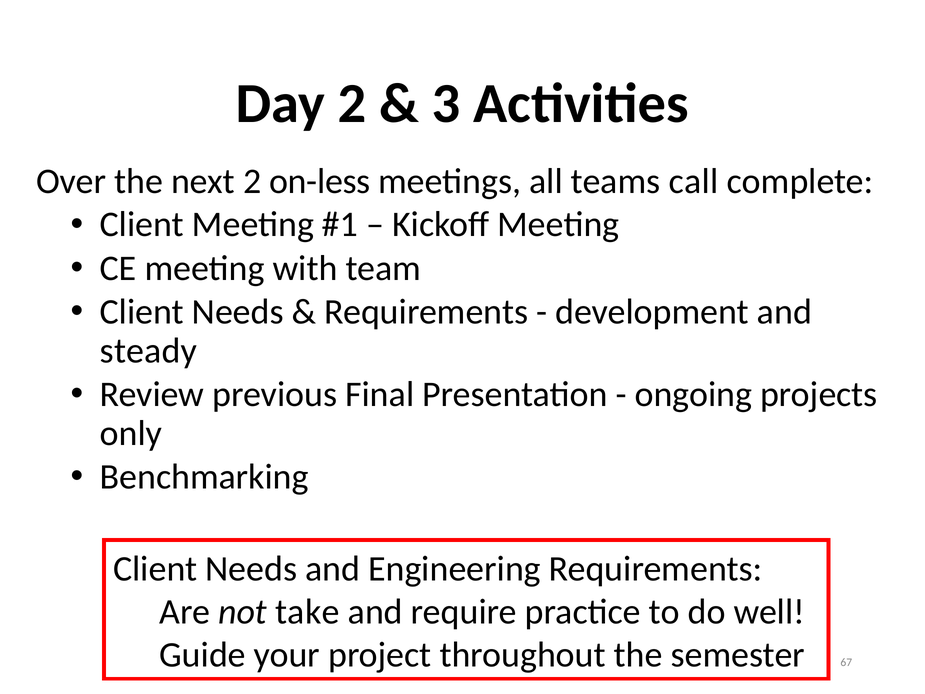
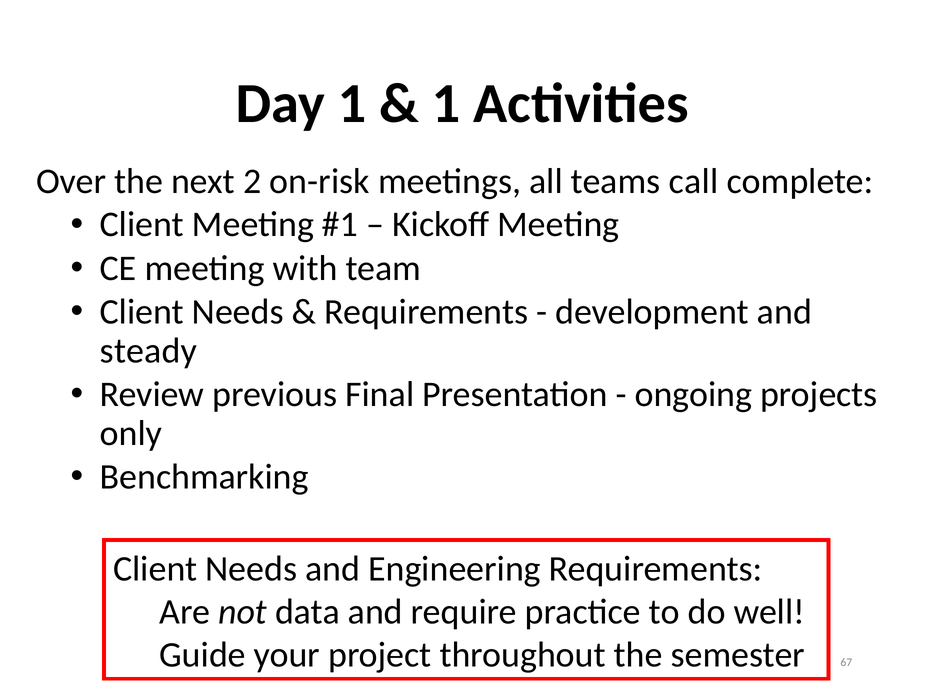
Day 2: 2 -> 1 (352, 104)
3: 3 -> 1 (446, 104)
on-less: on-less -> on-risk (320, 181)
take: take -> data (308, 612)
